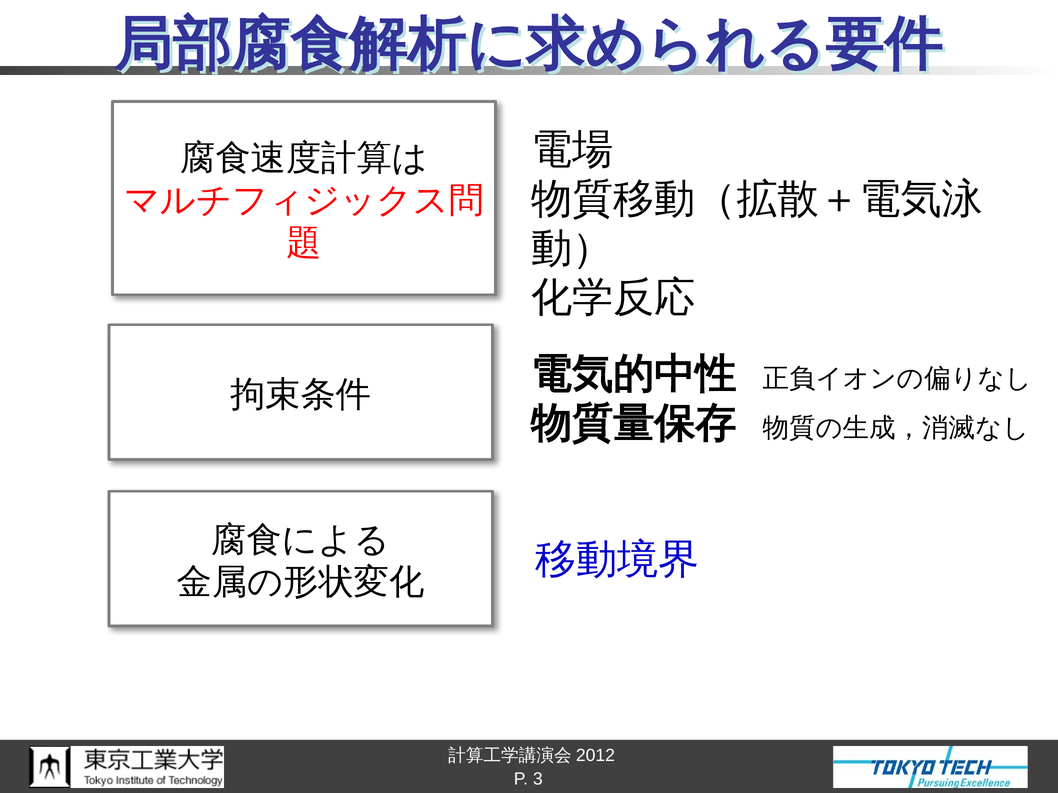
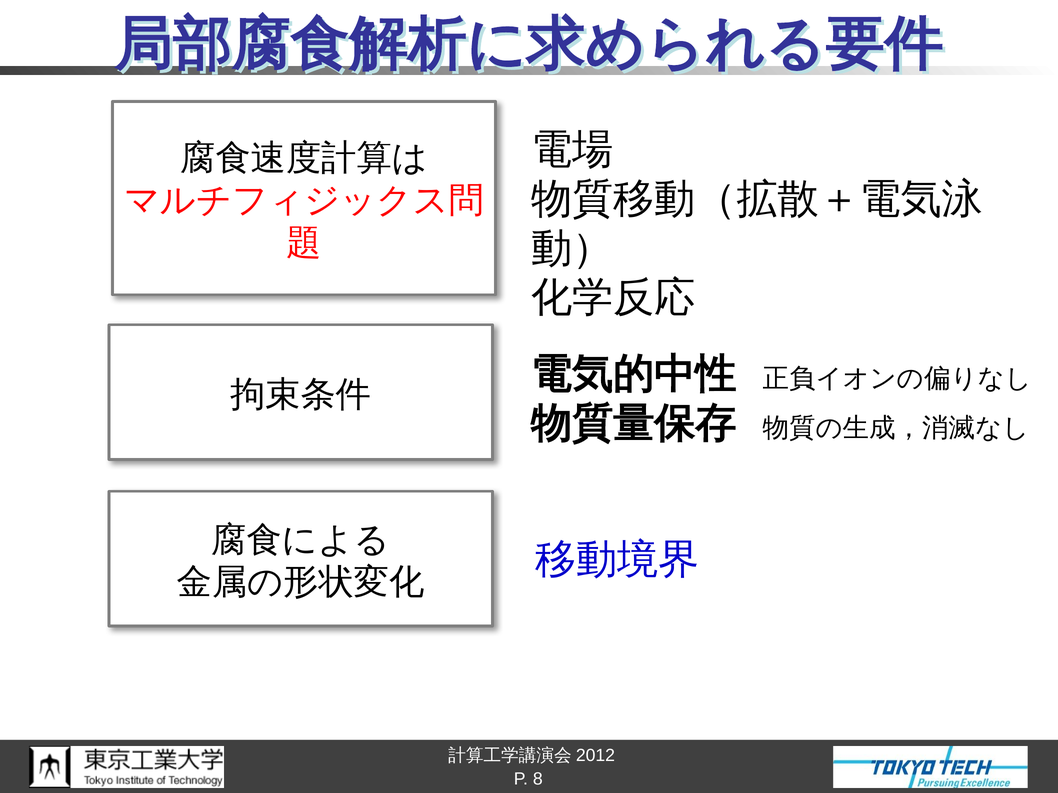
3: 3 -> 8 (538, 779)
